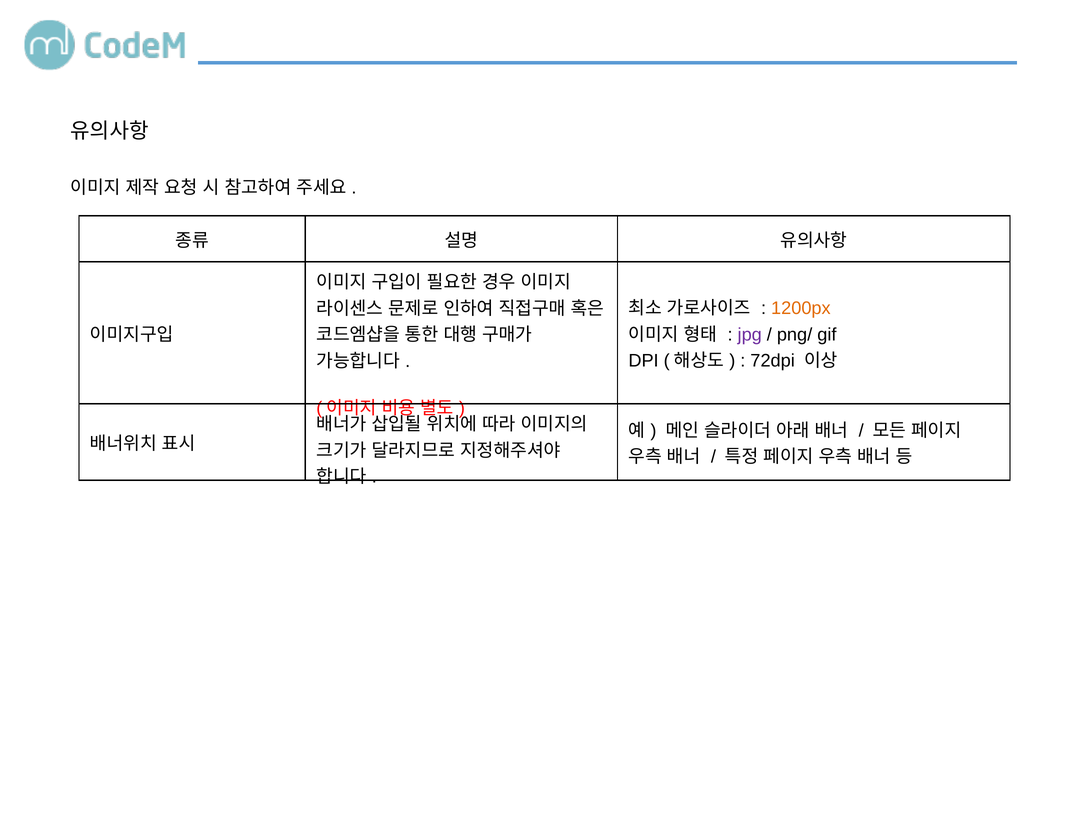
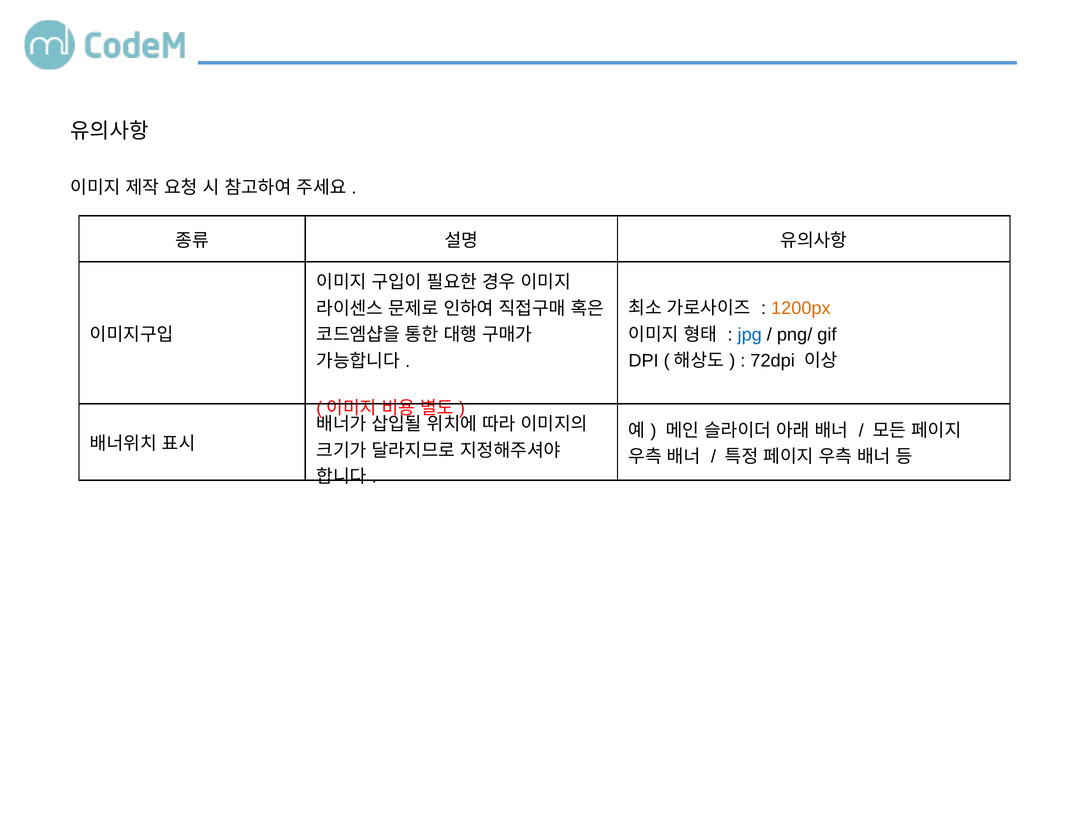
jpg colour: purple -> blue (750, 335)
